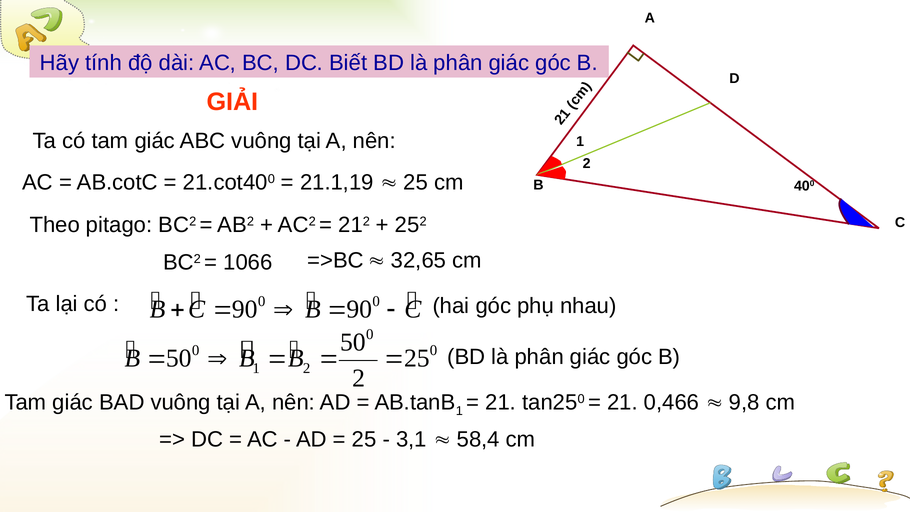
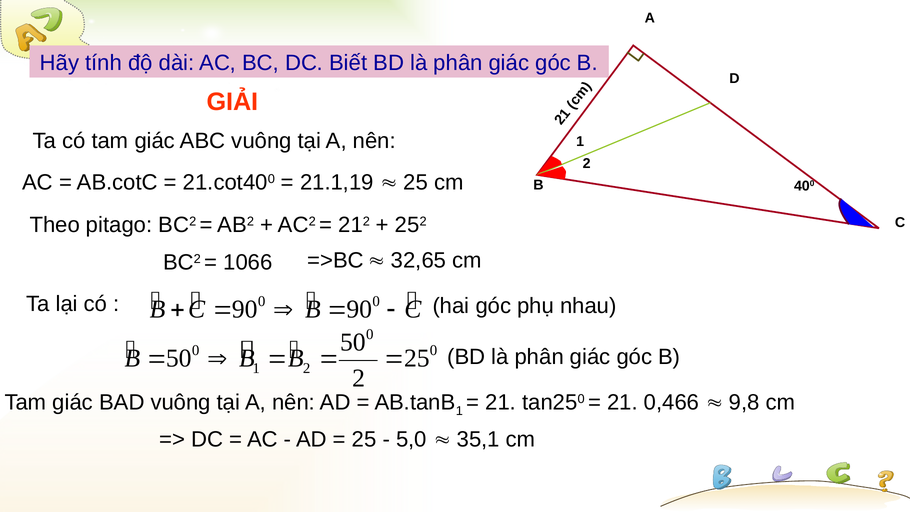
3,1: 3,1 -> 5,0 (411, 439)
58,4: 58,4 -> 35,1 (478, 439)
